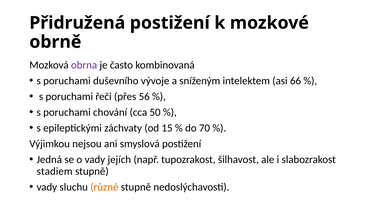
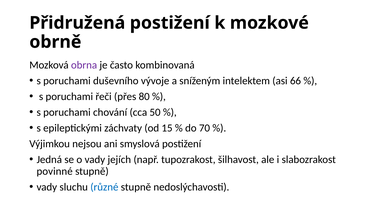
56: 56 -> 80 (144, 96)
stadiem: stadiem -> povinné (55, 171)
různé colour: orange -> blue (104, 187)
